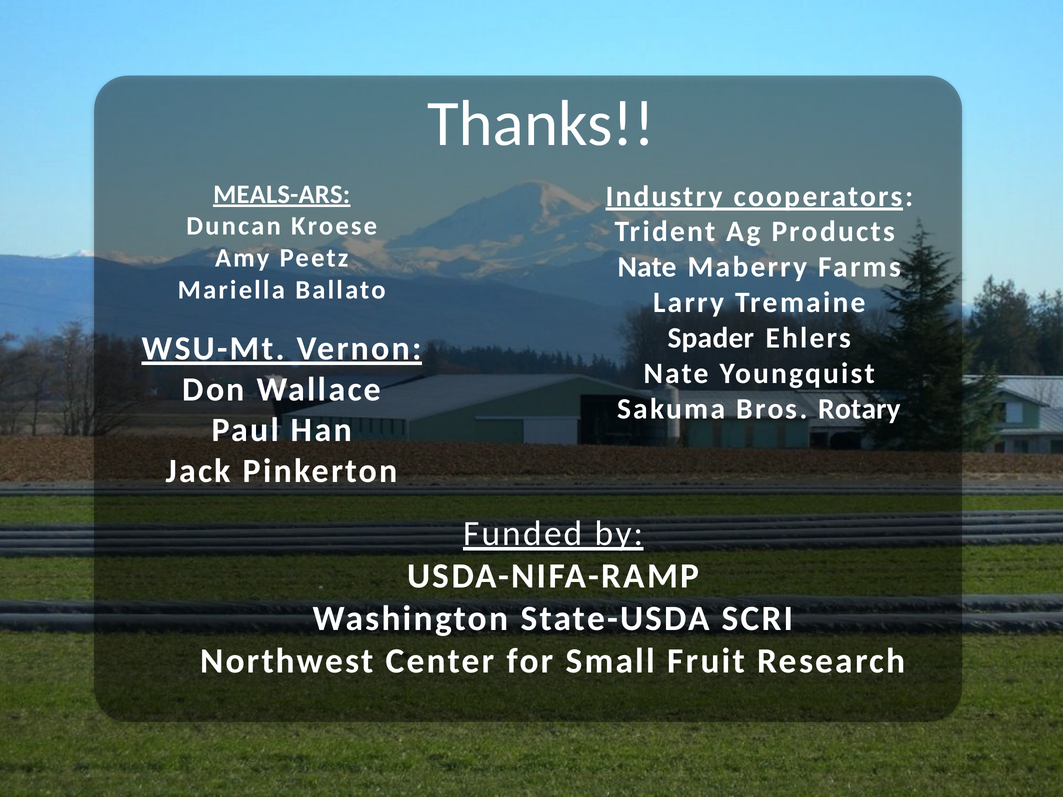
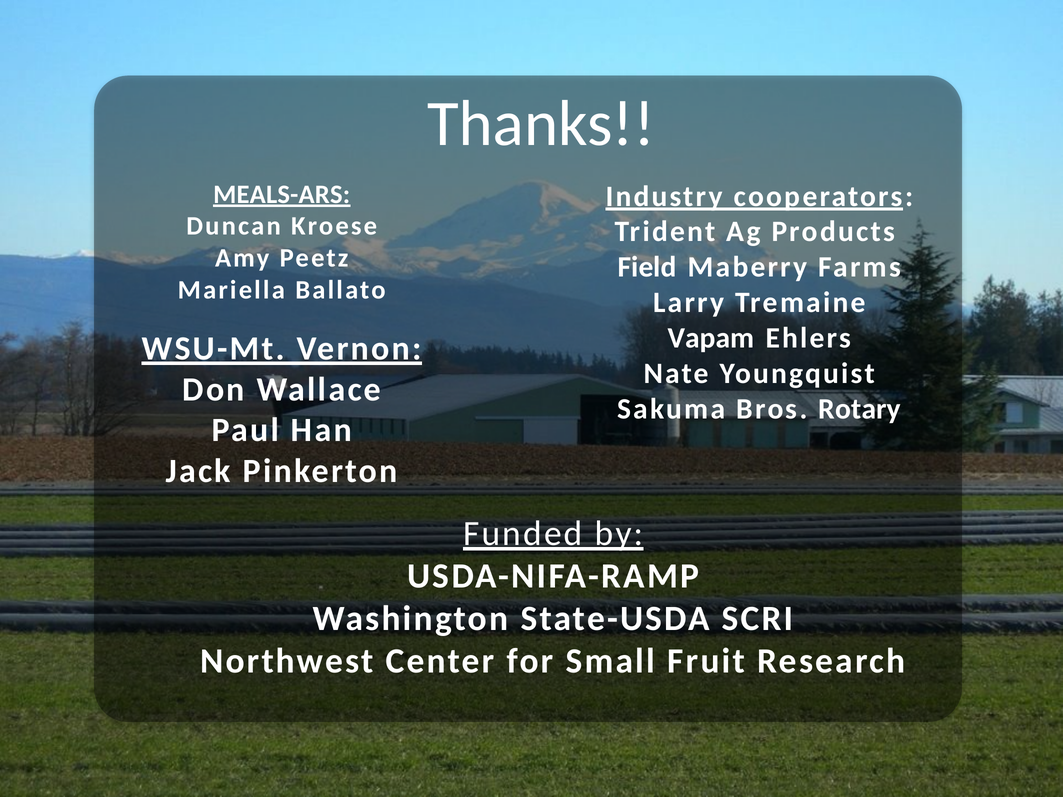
Nate: Nate -> Field (647, 267)
Spader: Spader -> Vapam (711, 338)
